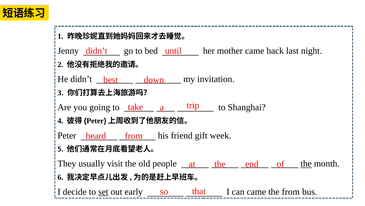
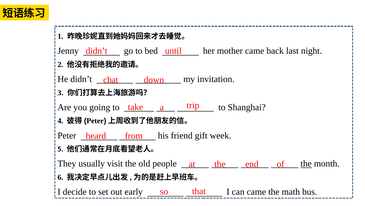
best: best -> chat (111, 80)
set underline: present -> none (103, 191)
the from: from -> math (291, 191)
